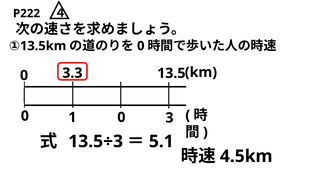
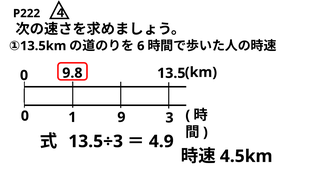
0: 0 -> 6 (141, 46)
3.3: 3.3 -> 9.8 (72, 73)
1 0: 0 -> 9 (121, 118)
5.1: 5.1 -> 4.9 (161, 142)
